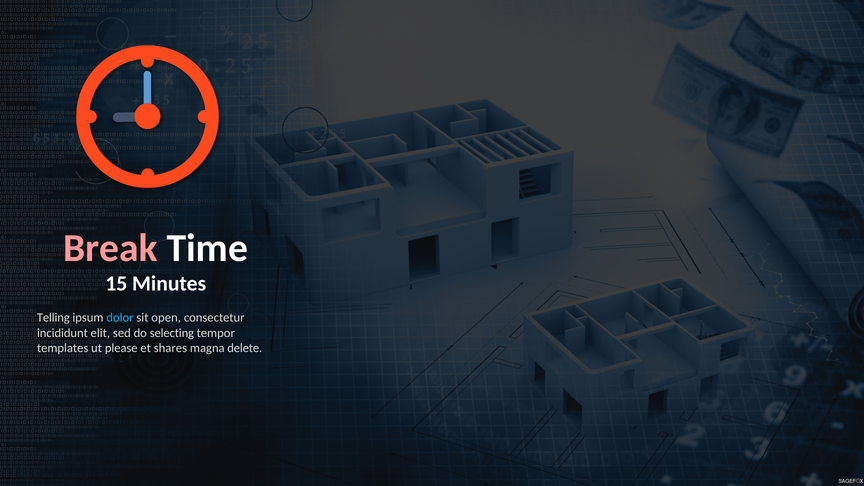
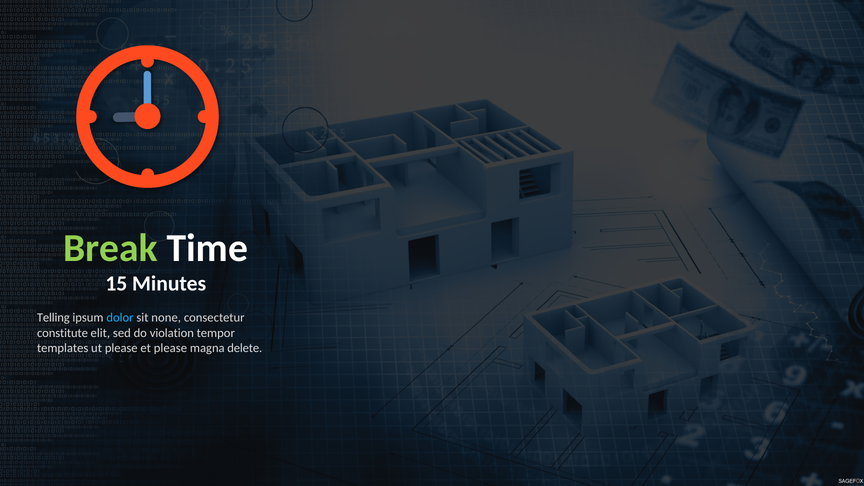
Break colour: pink -> light green (110, 248)
open: open -> none (166, 318)
incididunt: incididunt -> constitute (62, 333)
selecting: selecting -> violation (172, 333)
et shares: shares -> please (170, 348)
